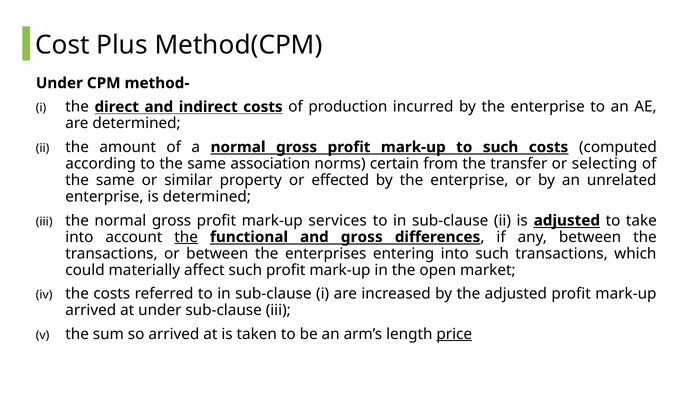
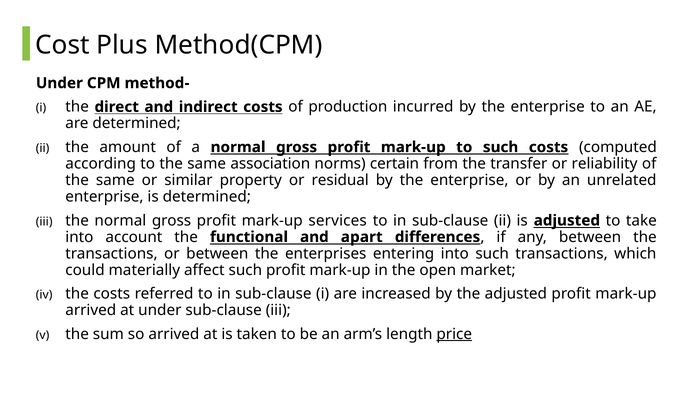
selecting: selecting -> reliability (605, 164)
effected: effected -> residual (340, 180)
the underline: present -> none (186, 237)
and gross: gross -> apart (362, 237)
